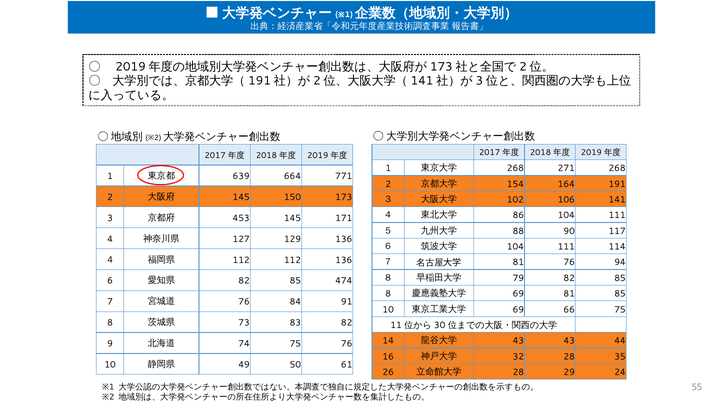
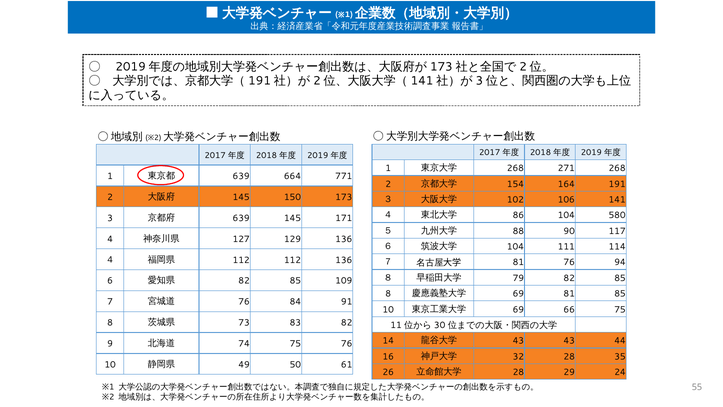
86 104 111: 111 -> 580 (617, 215)
453: 453 -> 639 (241, 218)
474: 474 -> 109 (344, 281)
